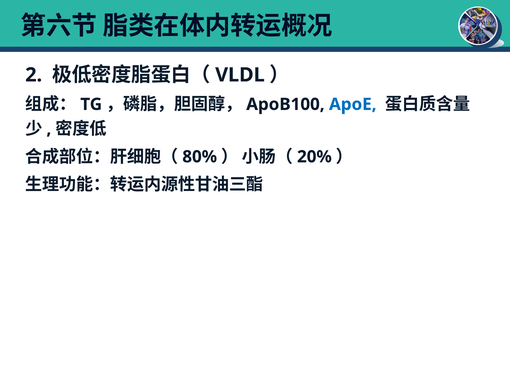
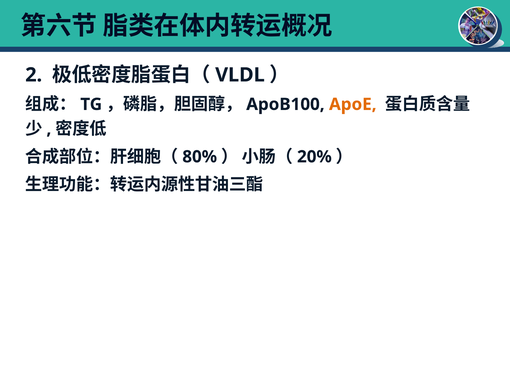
ApoE colour: blue -> orange (353, 104)
